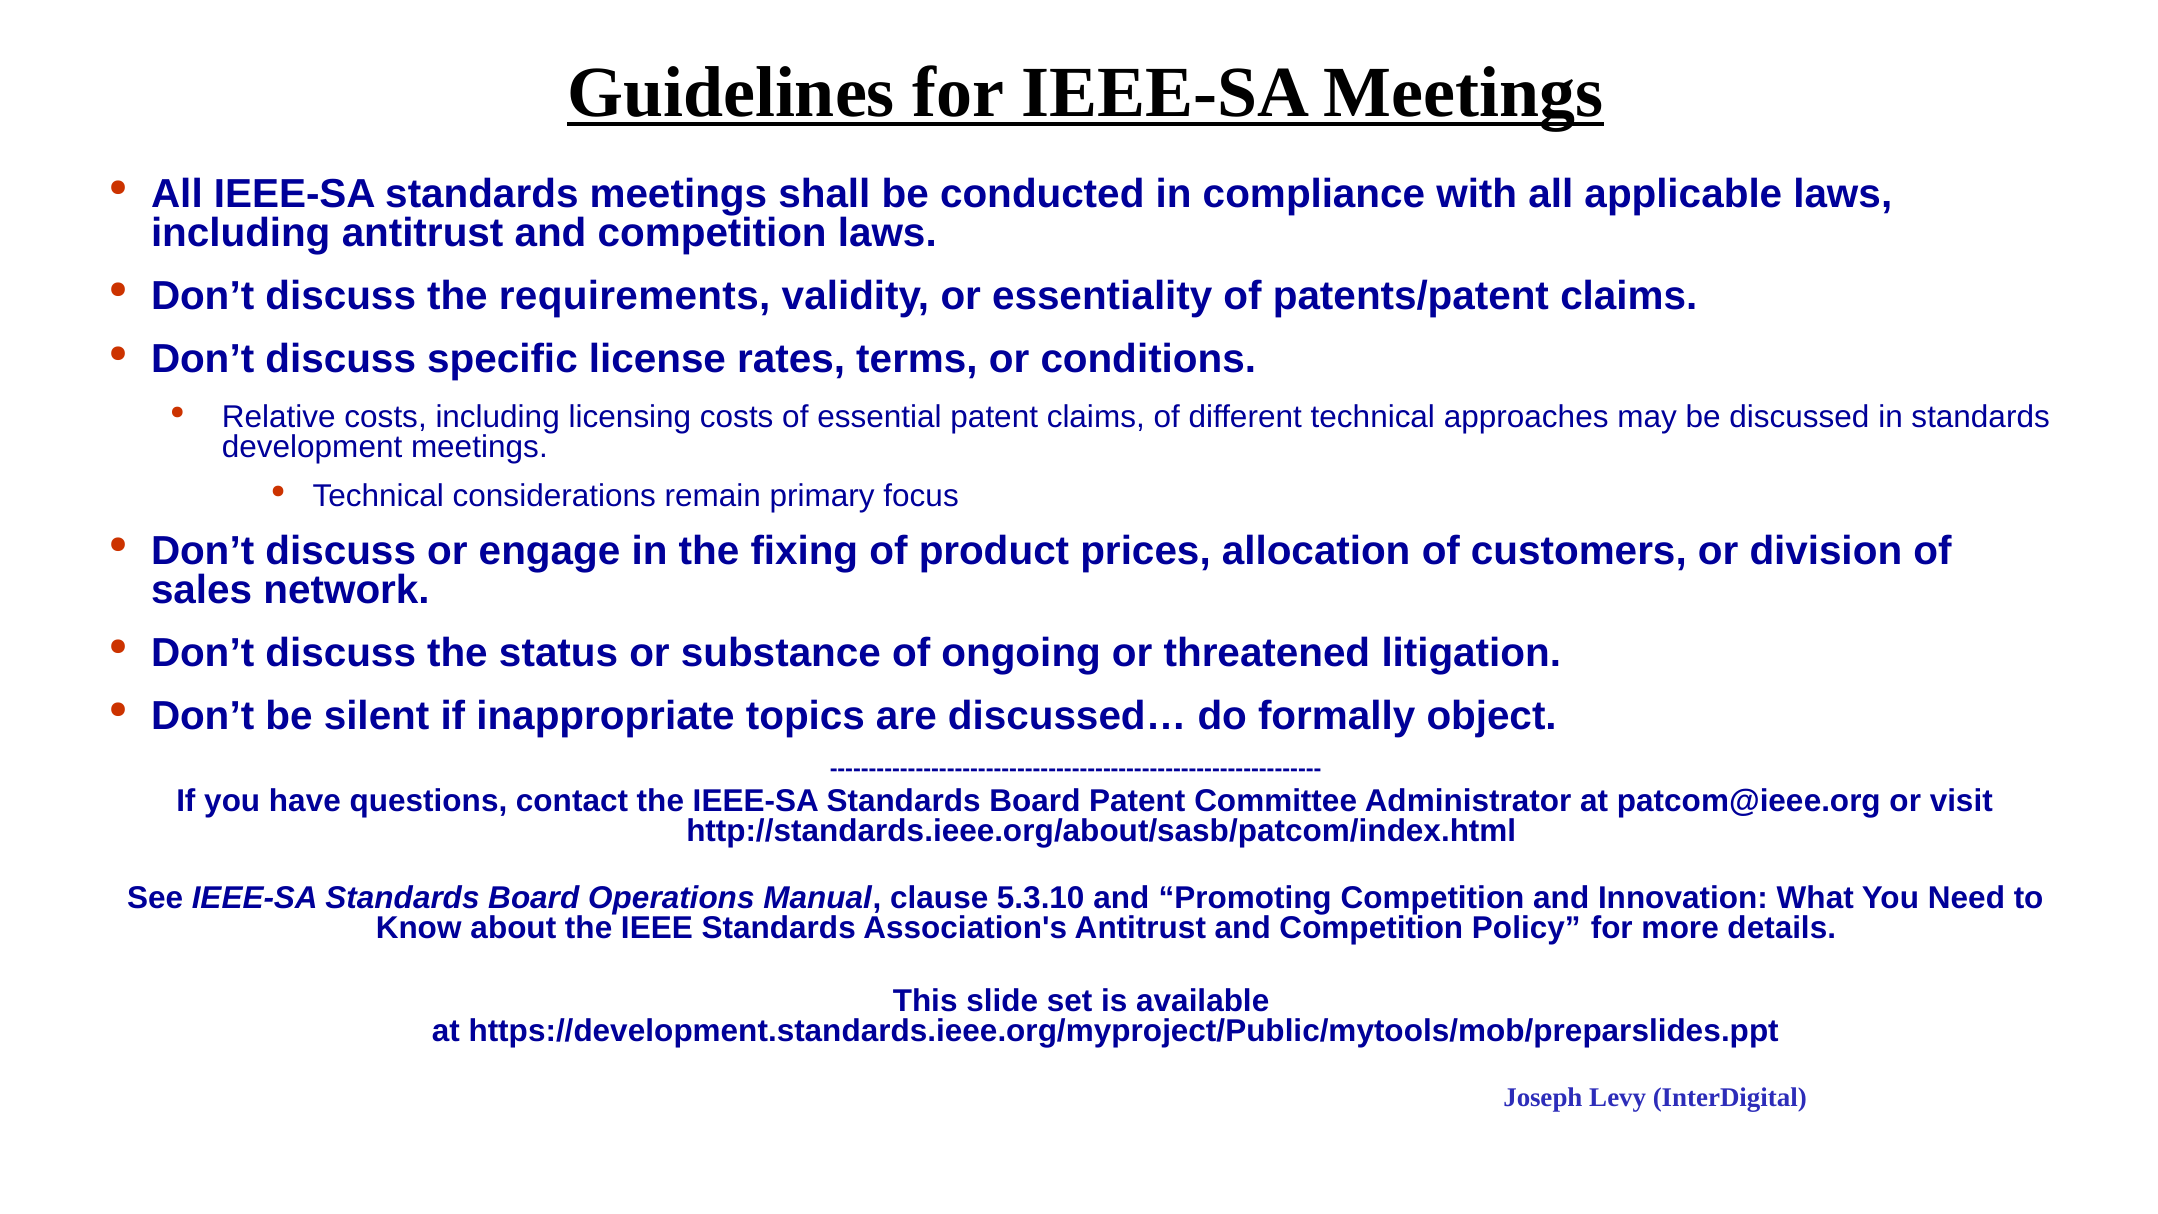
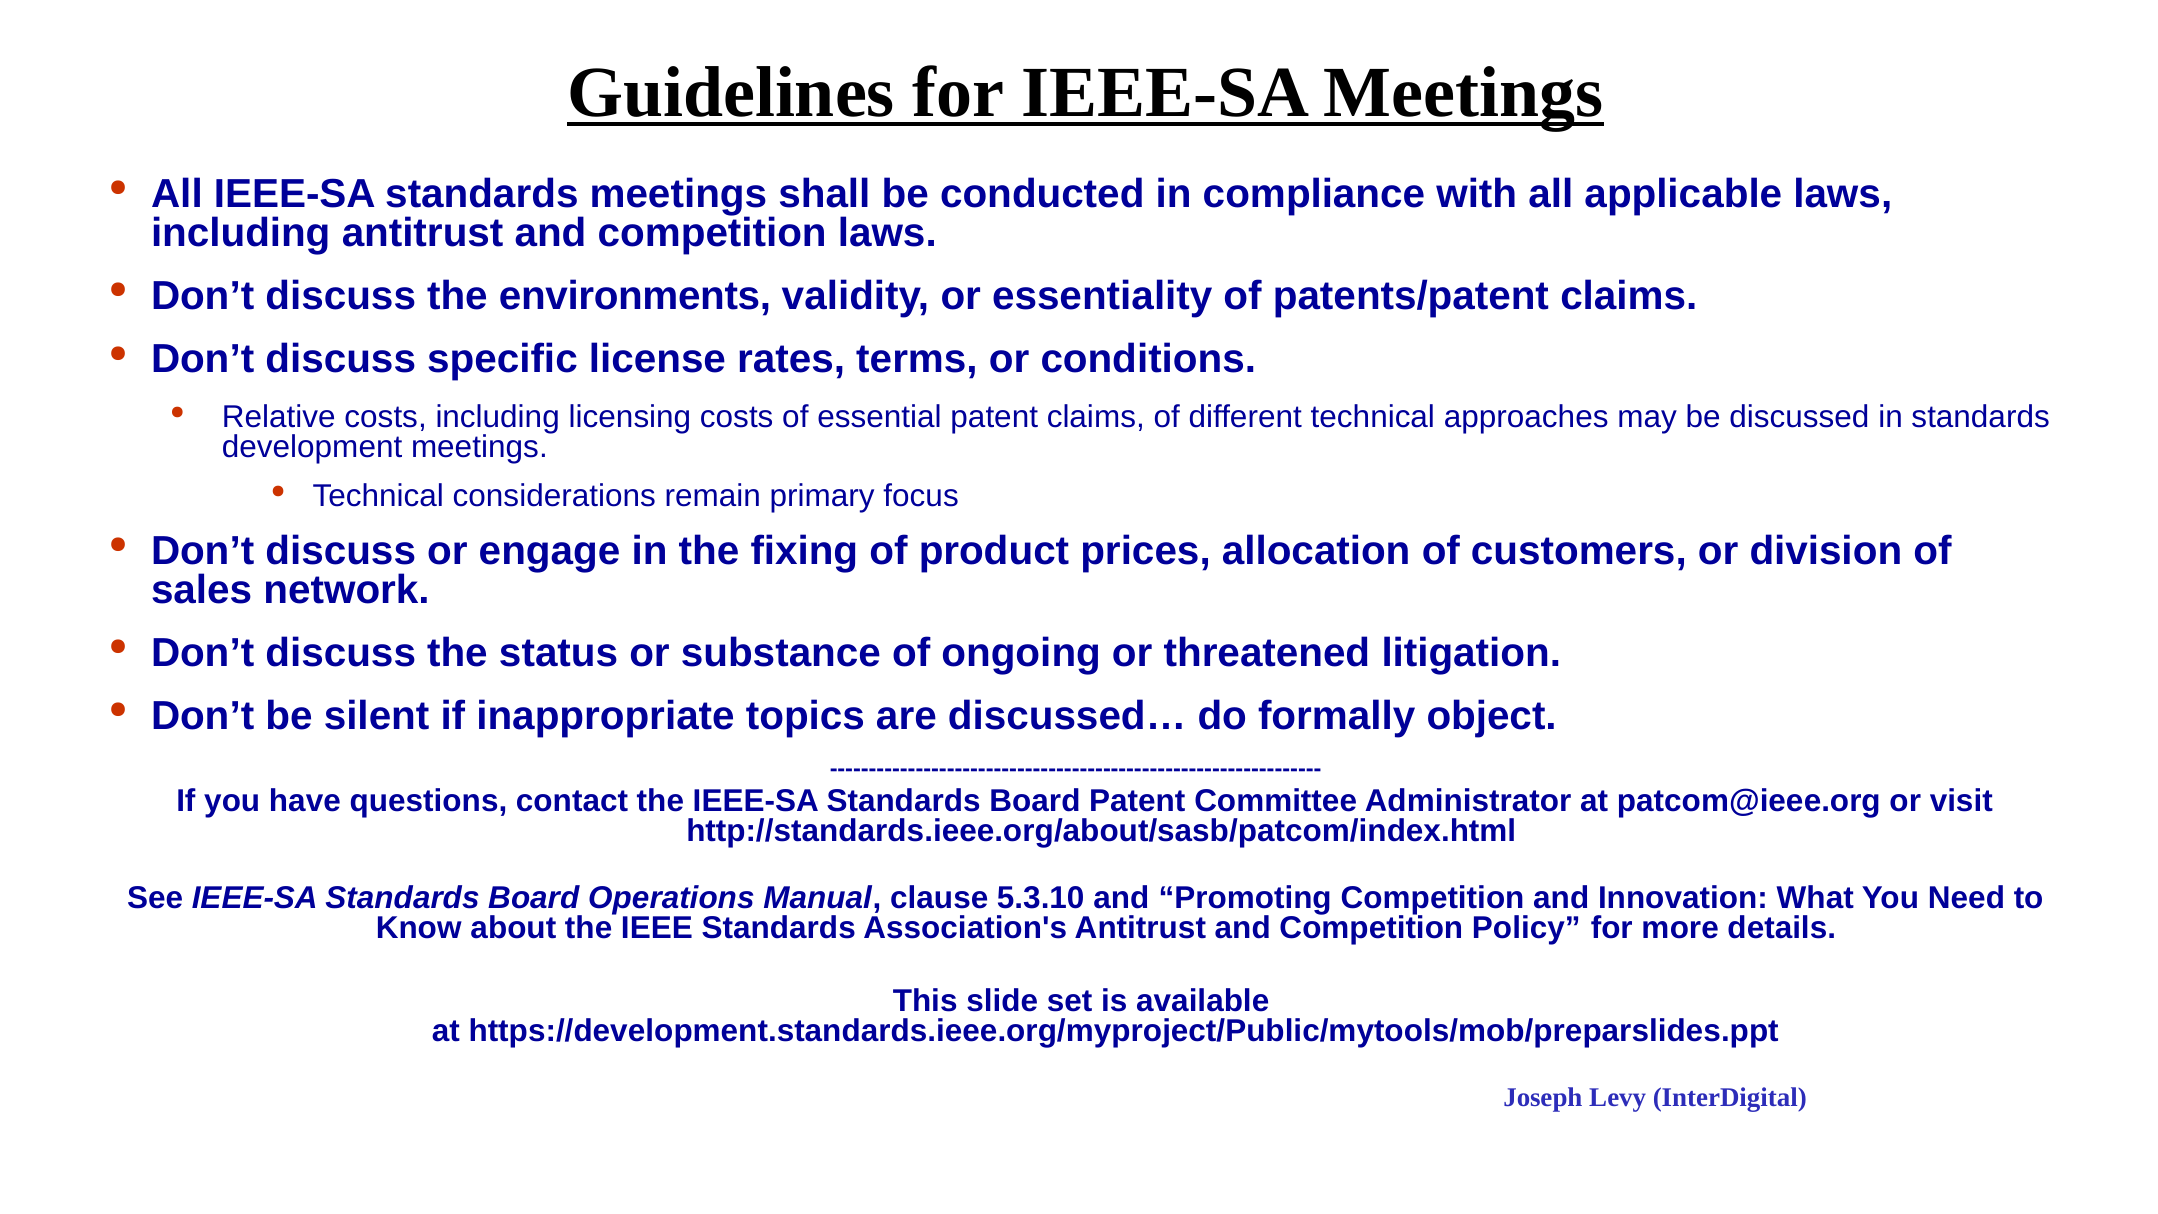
requirements: requirements -> environments (635, 296)
